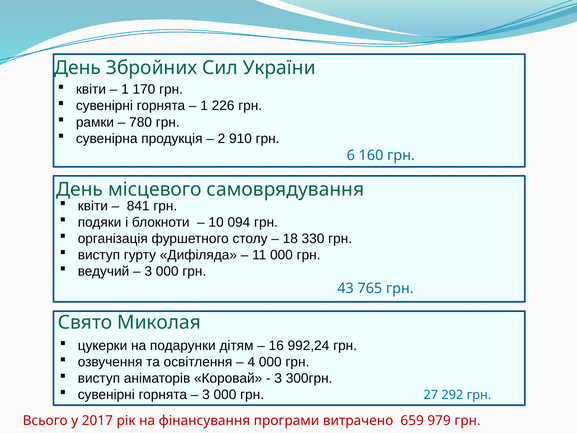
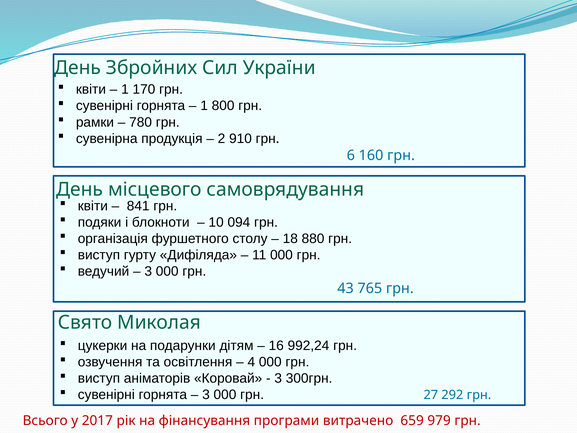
226: 226 -> 800 (223, 106)
330: 330 -> 880 (313, 239)
